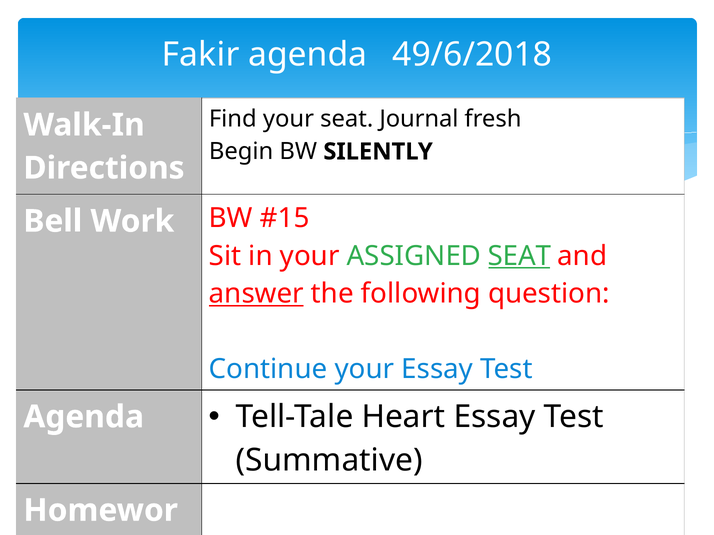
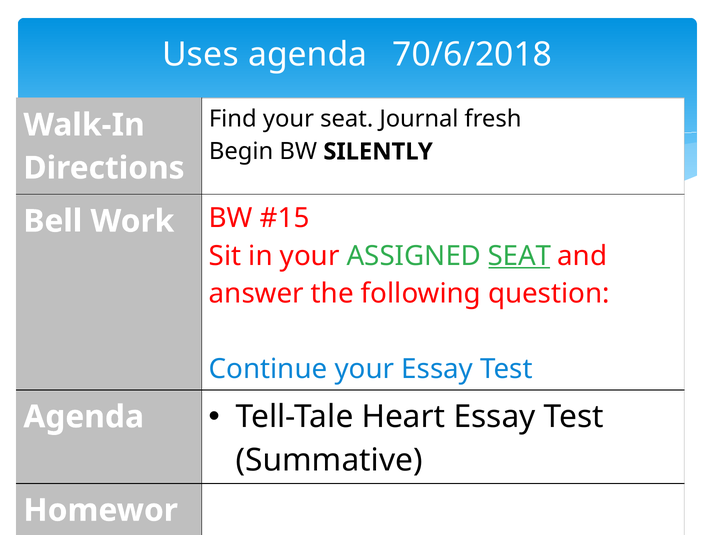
Fakir: Fakir -> Uses (200, 55)
49/6/2018: 49/6/2018 -> 70/6/2018 (472, 55)
answer underline: present -> none (256, 294)
